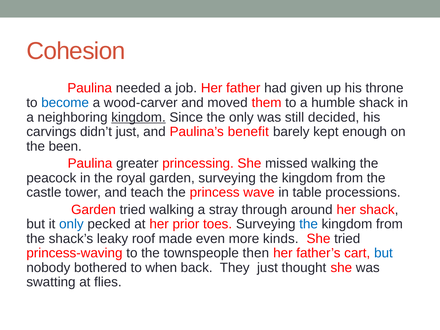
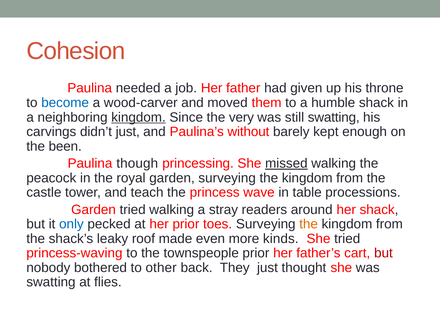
the only: only -> very (241, 117)
still decided: decided -> swatting (334, 117)
benefit: benefit -> without (248, 132)
greater: greater -> though (137, 163)
missed underline: none -> present (286, 163)
through: through -> readers (264, 210)
the colour: blue -> orange (309, 224)
townspeople then: then -> prior (256, 253)
but colour: blue -> red (383, 253)
when: when -> other (161, 268)
